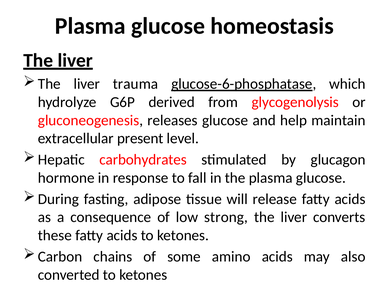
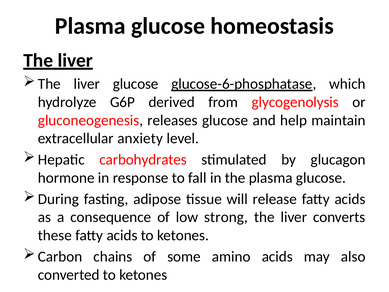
liver trauma: trauma -> glucose (136, 84)
present: present -> anxiety (140, 138)
